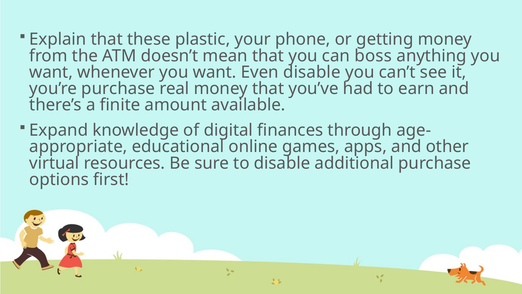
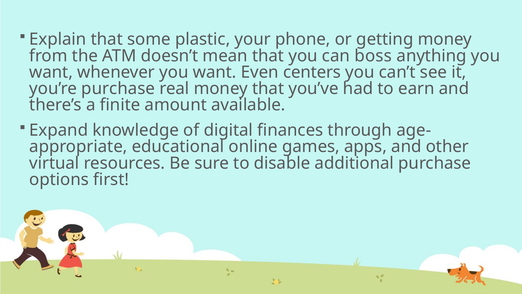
these: these -> some (149, 39)
Even disable: disable -> centers (312, 72)
